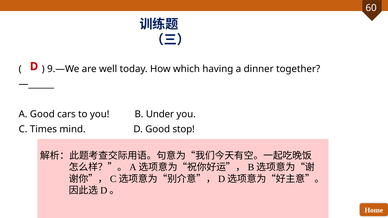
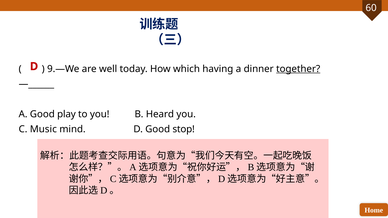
together underline: none -> present (298, 69)
cars: cars -> play (66, 114)
Under: Under -> Heard (160, 114)
Times: Times -> Music (43, 129)
